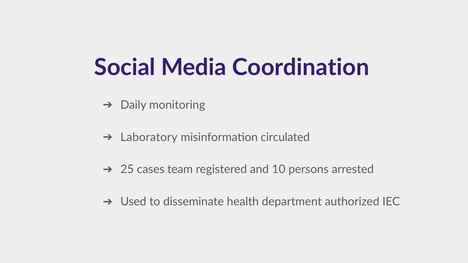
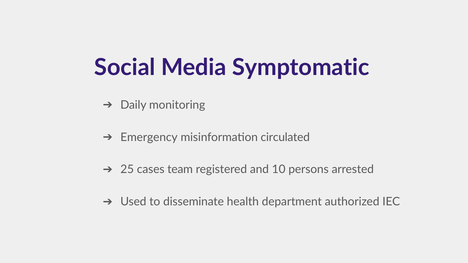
Coordination: Coordination -> Symptomatic (301, 68)
Laboratory: Laboratory -> Emergency (149, 137)
